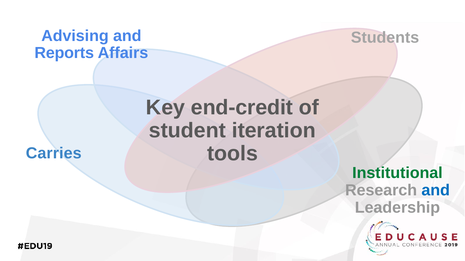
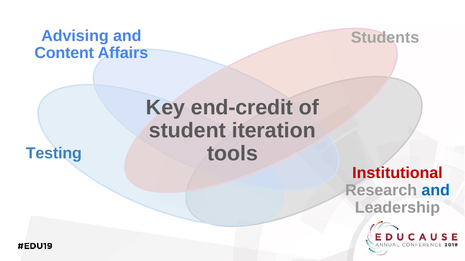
Reports: Reports -> Content (64, 53)
Carries: Carries -> Testing (54, 154)
Institutional colour: green -> red (397, 173)
